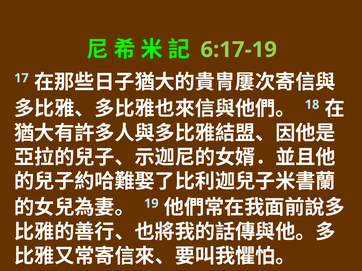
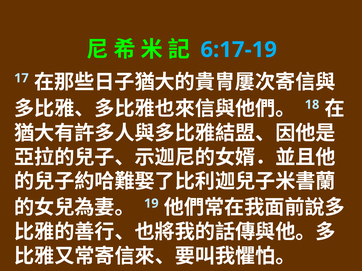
6:17-19 colour: light green -> light blue (239, 50)
